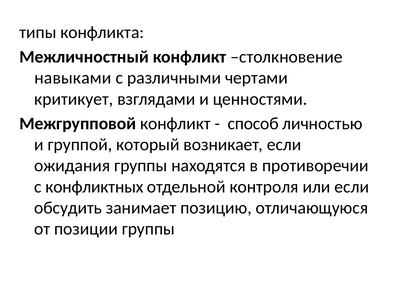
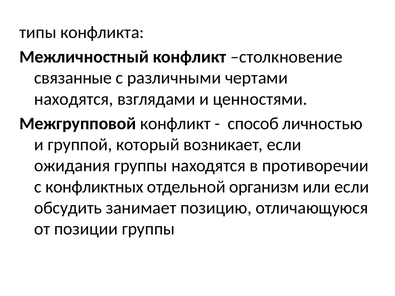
навыками: навыками -> связанные (73, 78)
критикует: критикует -> находятся (74, 99)
контроля: контроля -> организм (264, 187)
